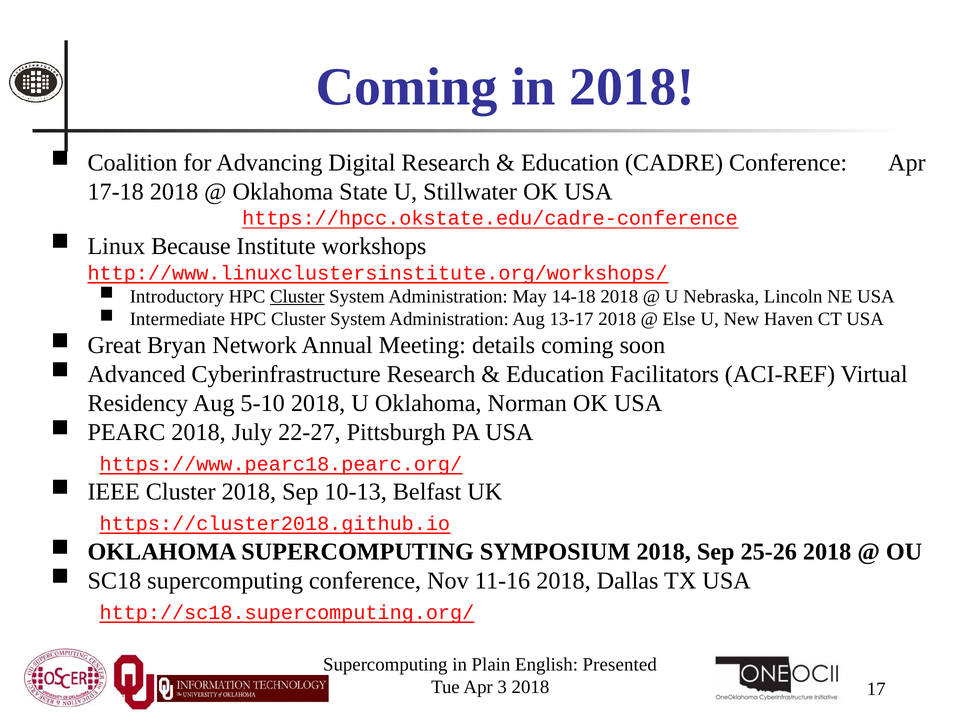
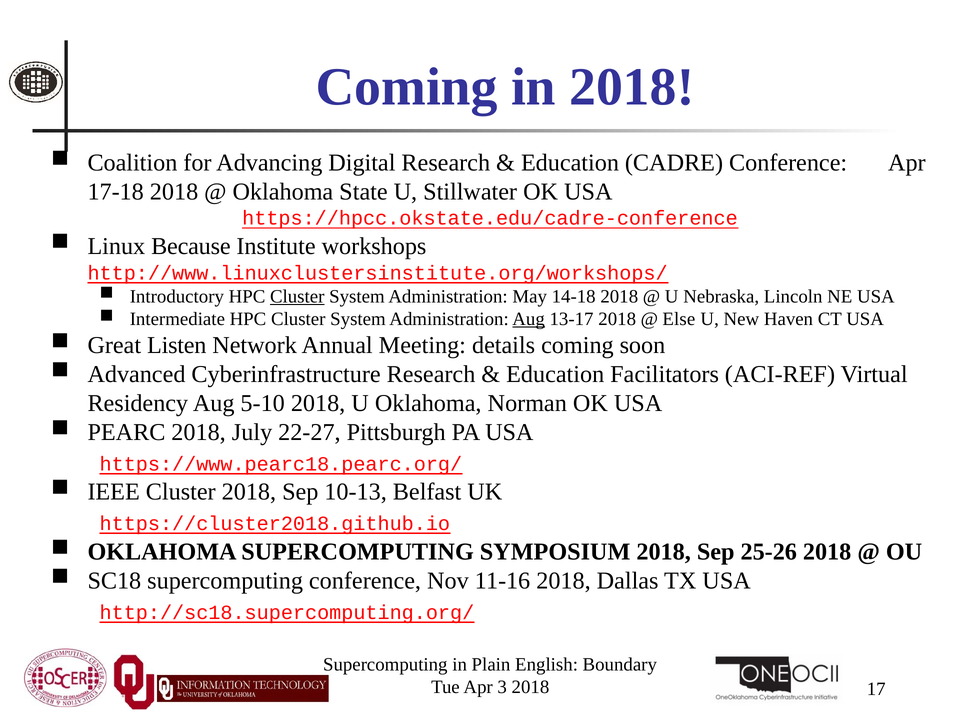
Aug underline: none -> present (529, 319)
Bryan: Bryan -> Listen (177, 345)
Presented: Presented -> Boundary (620, 664)
